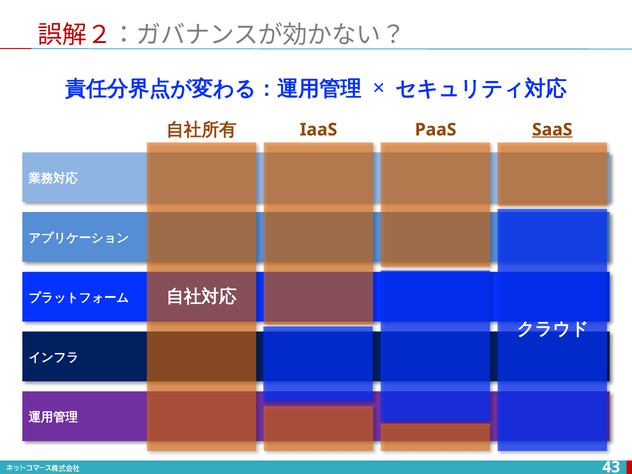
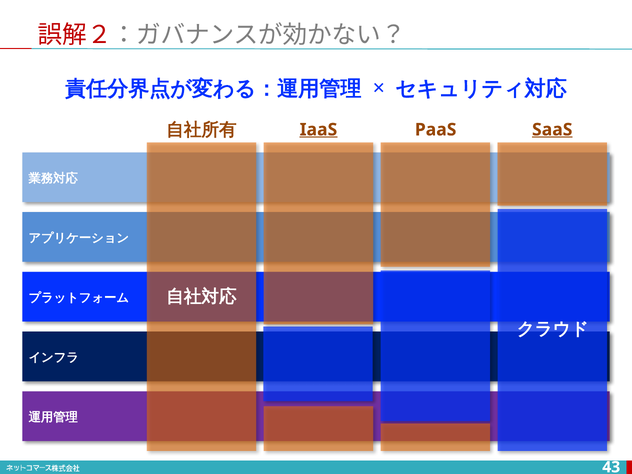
IaaS underline: none -> present (318, 130)
